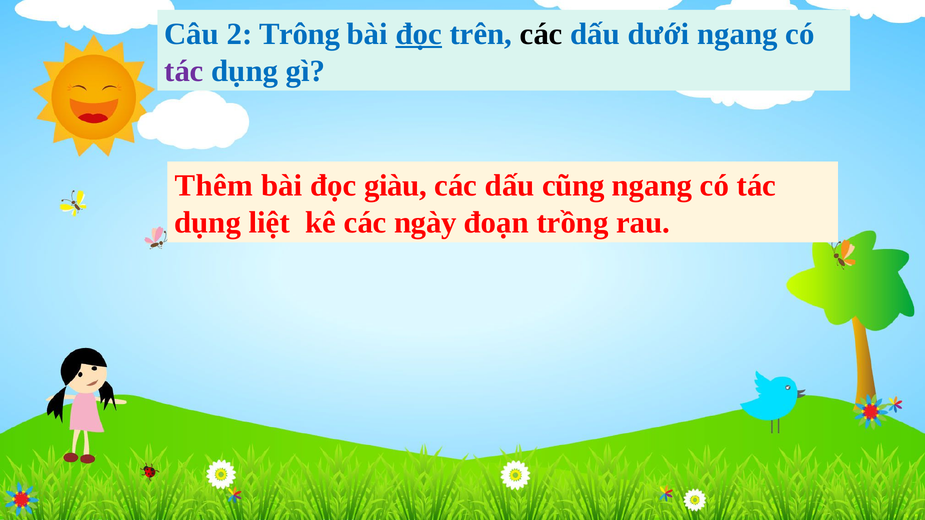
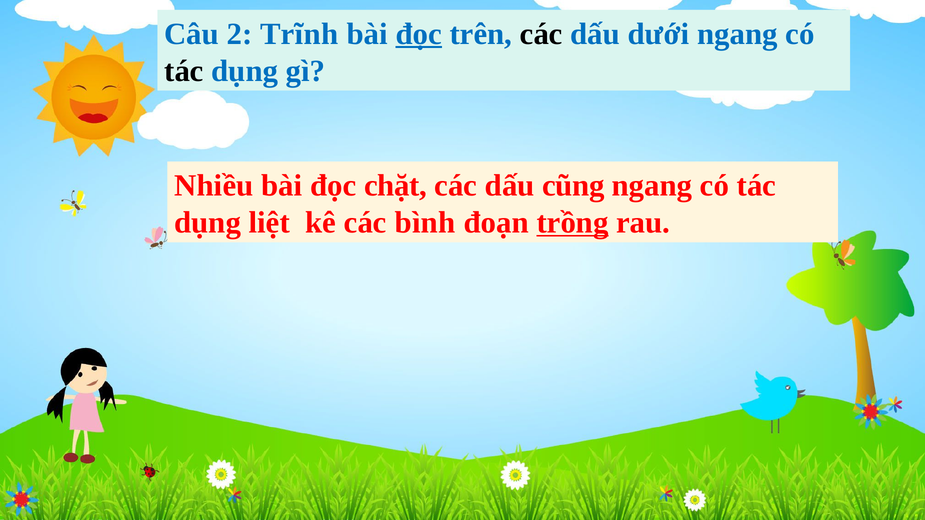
Trông: Trông -> Trĩnh (299, 34)
tác colour: purple -> black (184, 71)
Thêm: Thêm -> Nhiều (214, 186)
giàu: giàu -> chặt (396, 186)
ngày: ngày -> bình (425, 223)
trồng underline: none -> present (573, 223)
